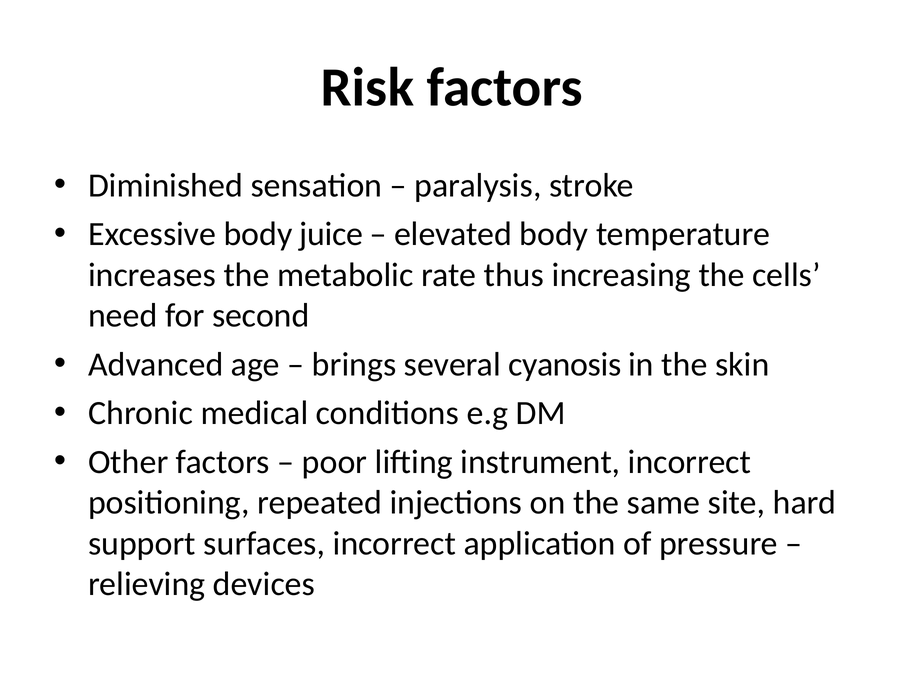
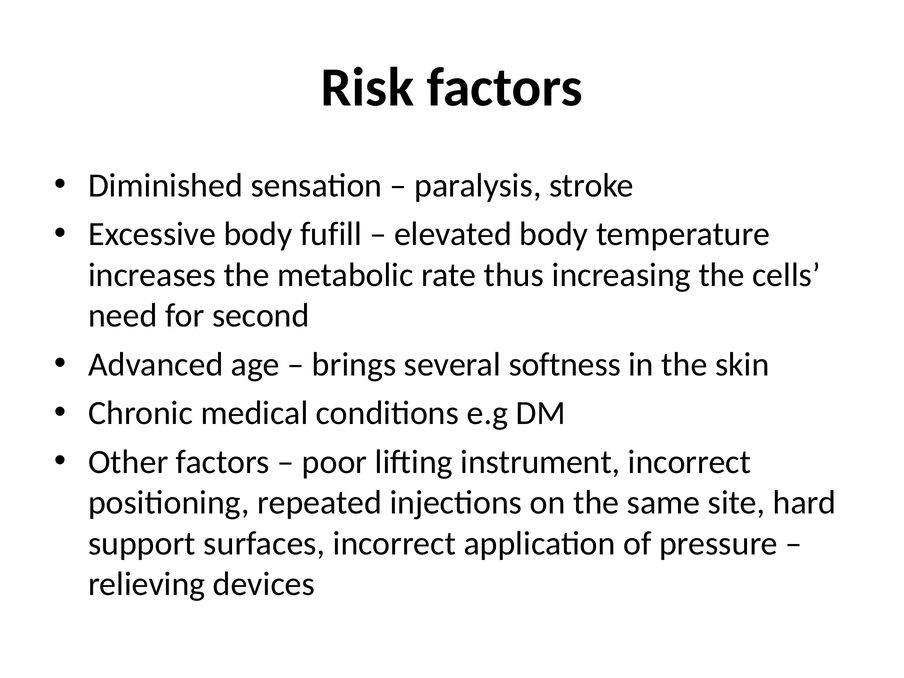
juice: juice -> fufill (331, 234)
cyanosis: cyanosis -> softness (565, 364)
